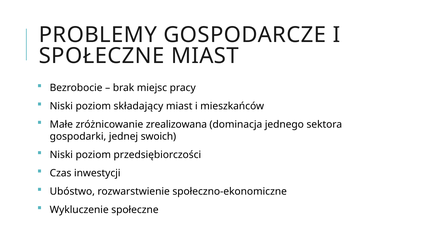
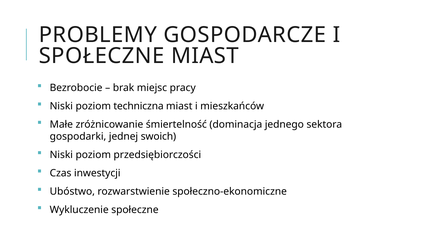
składający: składający -> techniczna (139, 106)
zrealizowana: zrealizowana -> śmiertelność (176, 125)
